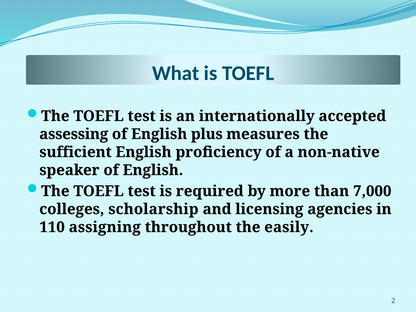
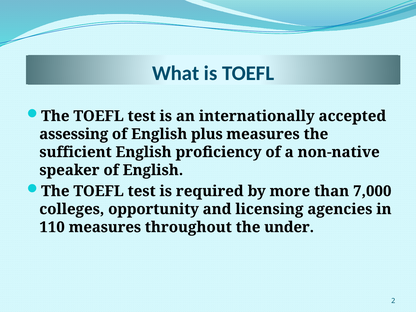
scholarship: scholarship -> opportunity (154, 209)
110 assigning: assigning -> measures (105, 227)
easily: easily -> under (289, 227)
